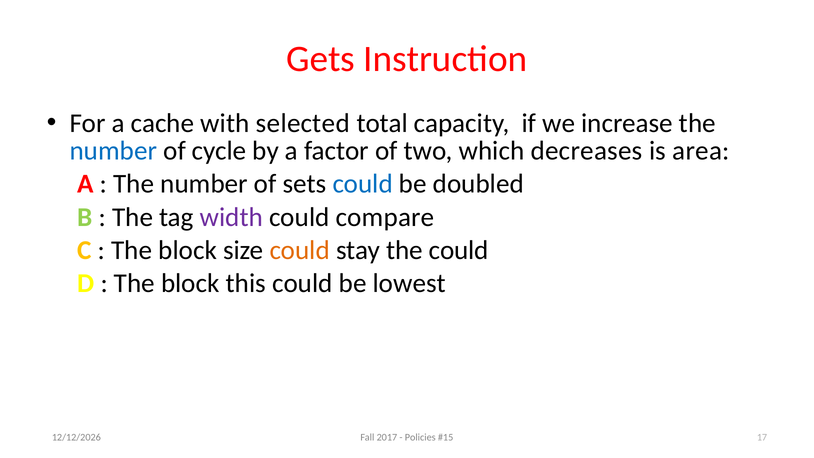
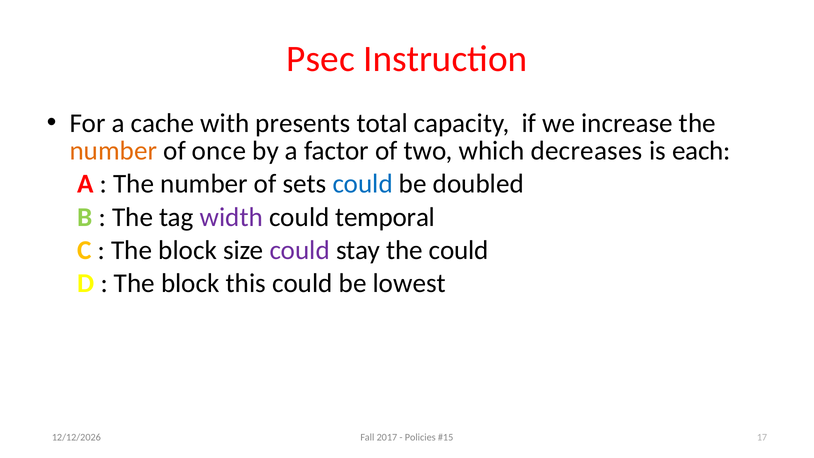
Gets: Gets -> Psec (321, 59)
selected: selected -> presents (303, 123)
number colour: blue -> orange (113, 151)
cycle: cycle -> once (219, 151)
area: area -> each (701, 151)
compare: compare -> temporal (385, 217)
could colour: orange -> purple (300, 250)
